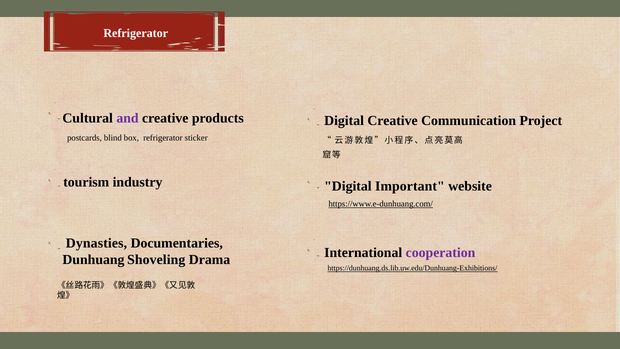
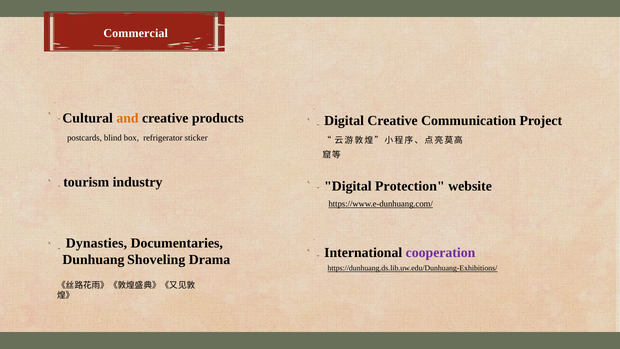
Refrigerator: Refrigerator -> Commercial (136, 33)
and colour: purple -> orange (128, 118)
Important: Important -> Protection (410, 186)
